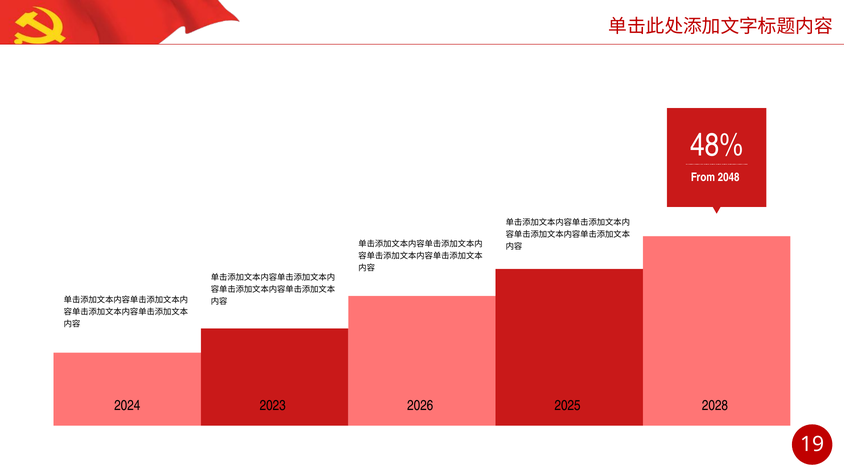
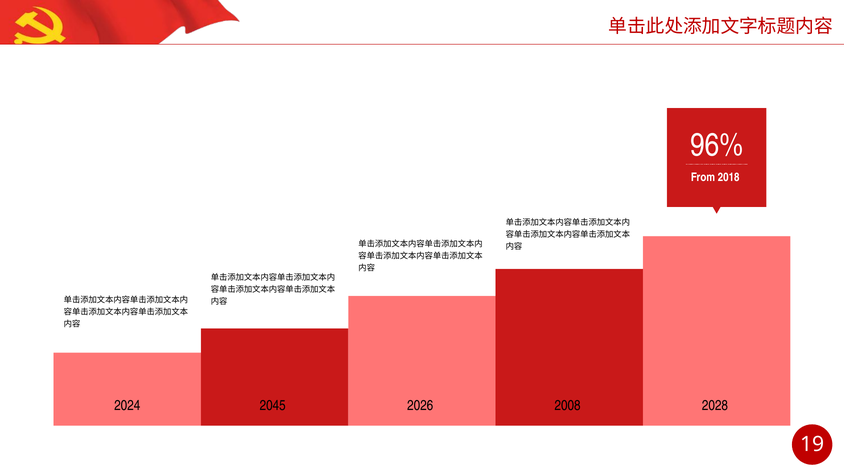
48%: 48% -> 96% (717, 145)
2048: 2048 -> 2018 (729, 177)
2023: 2023 -> 2045 (273, 405)
2025: 2025 -> 2008 (568, 405)
